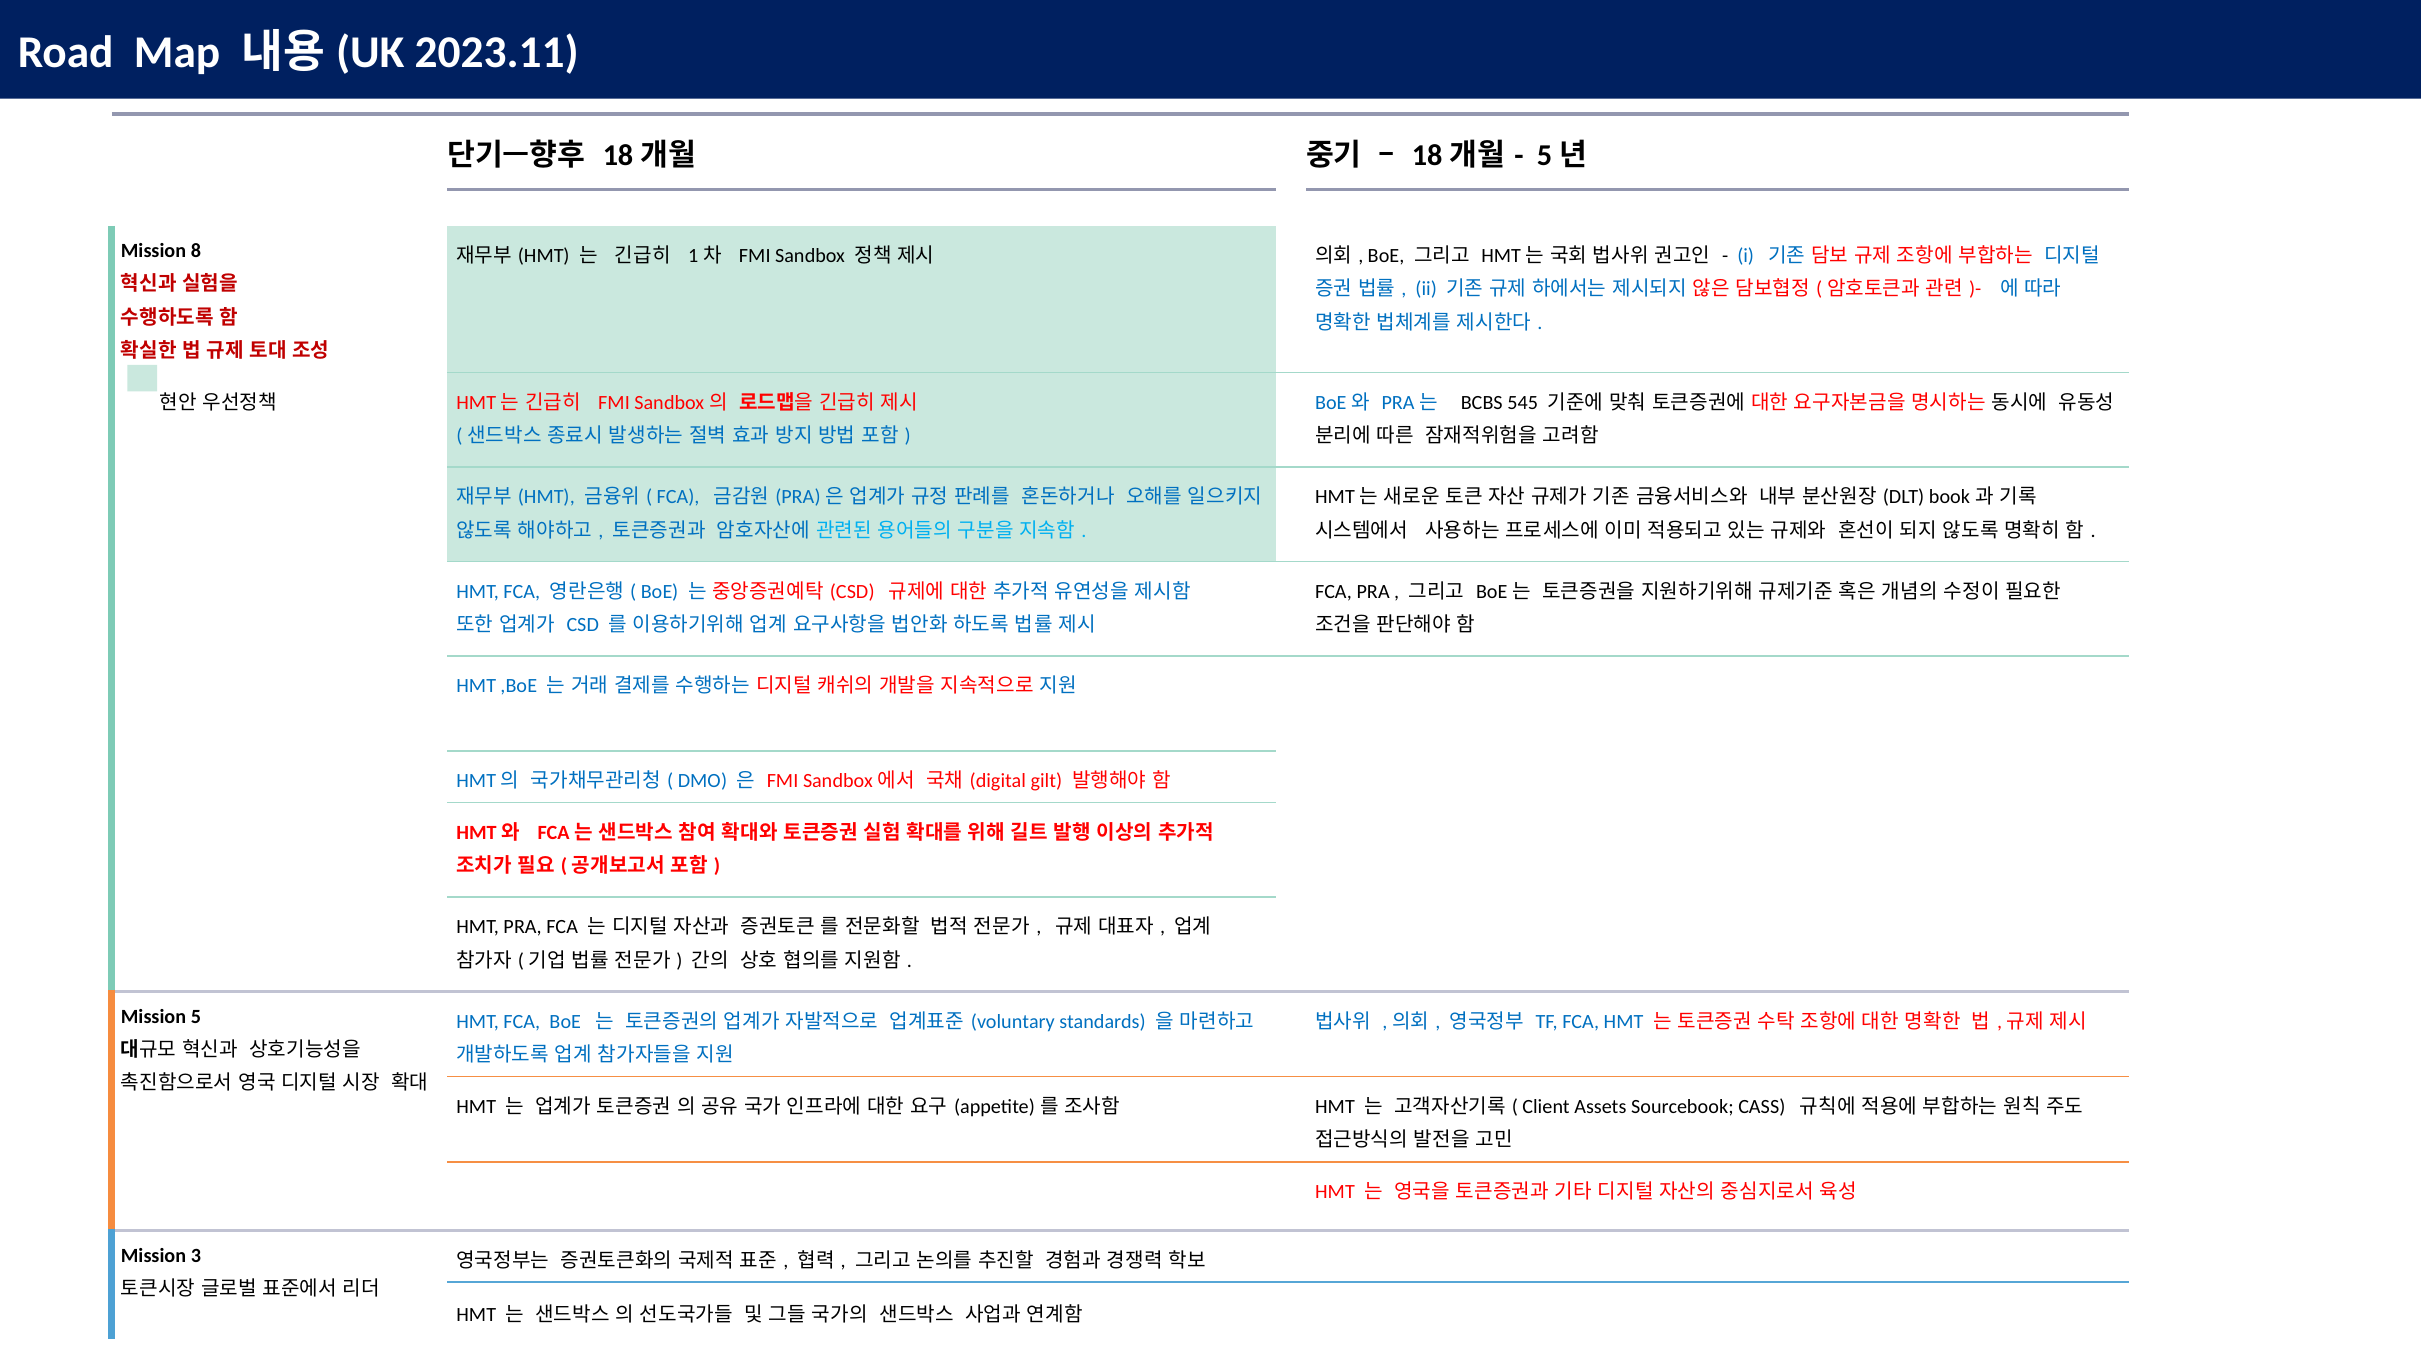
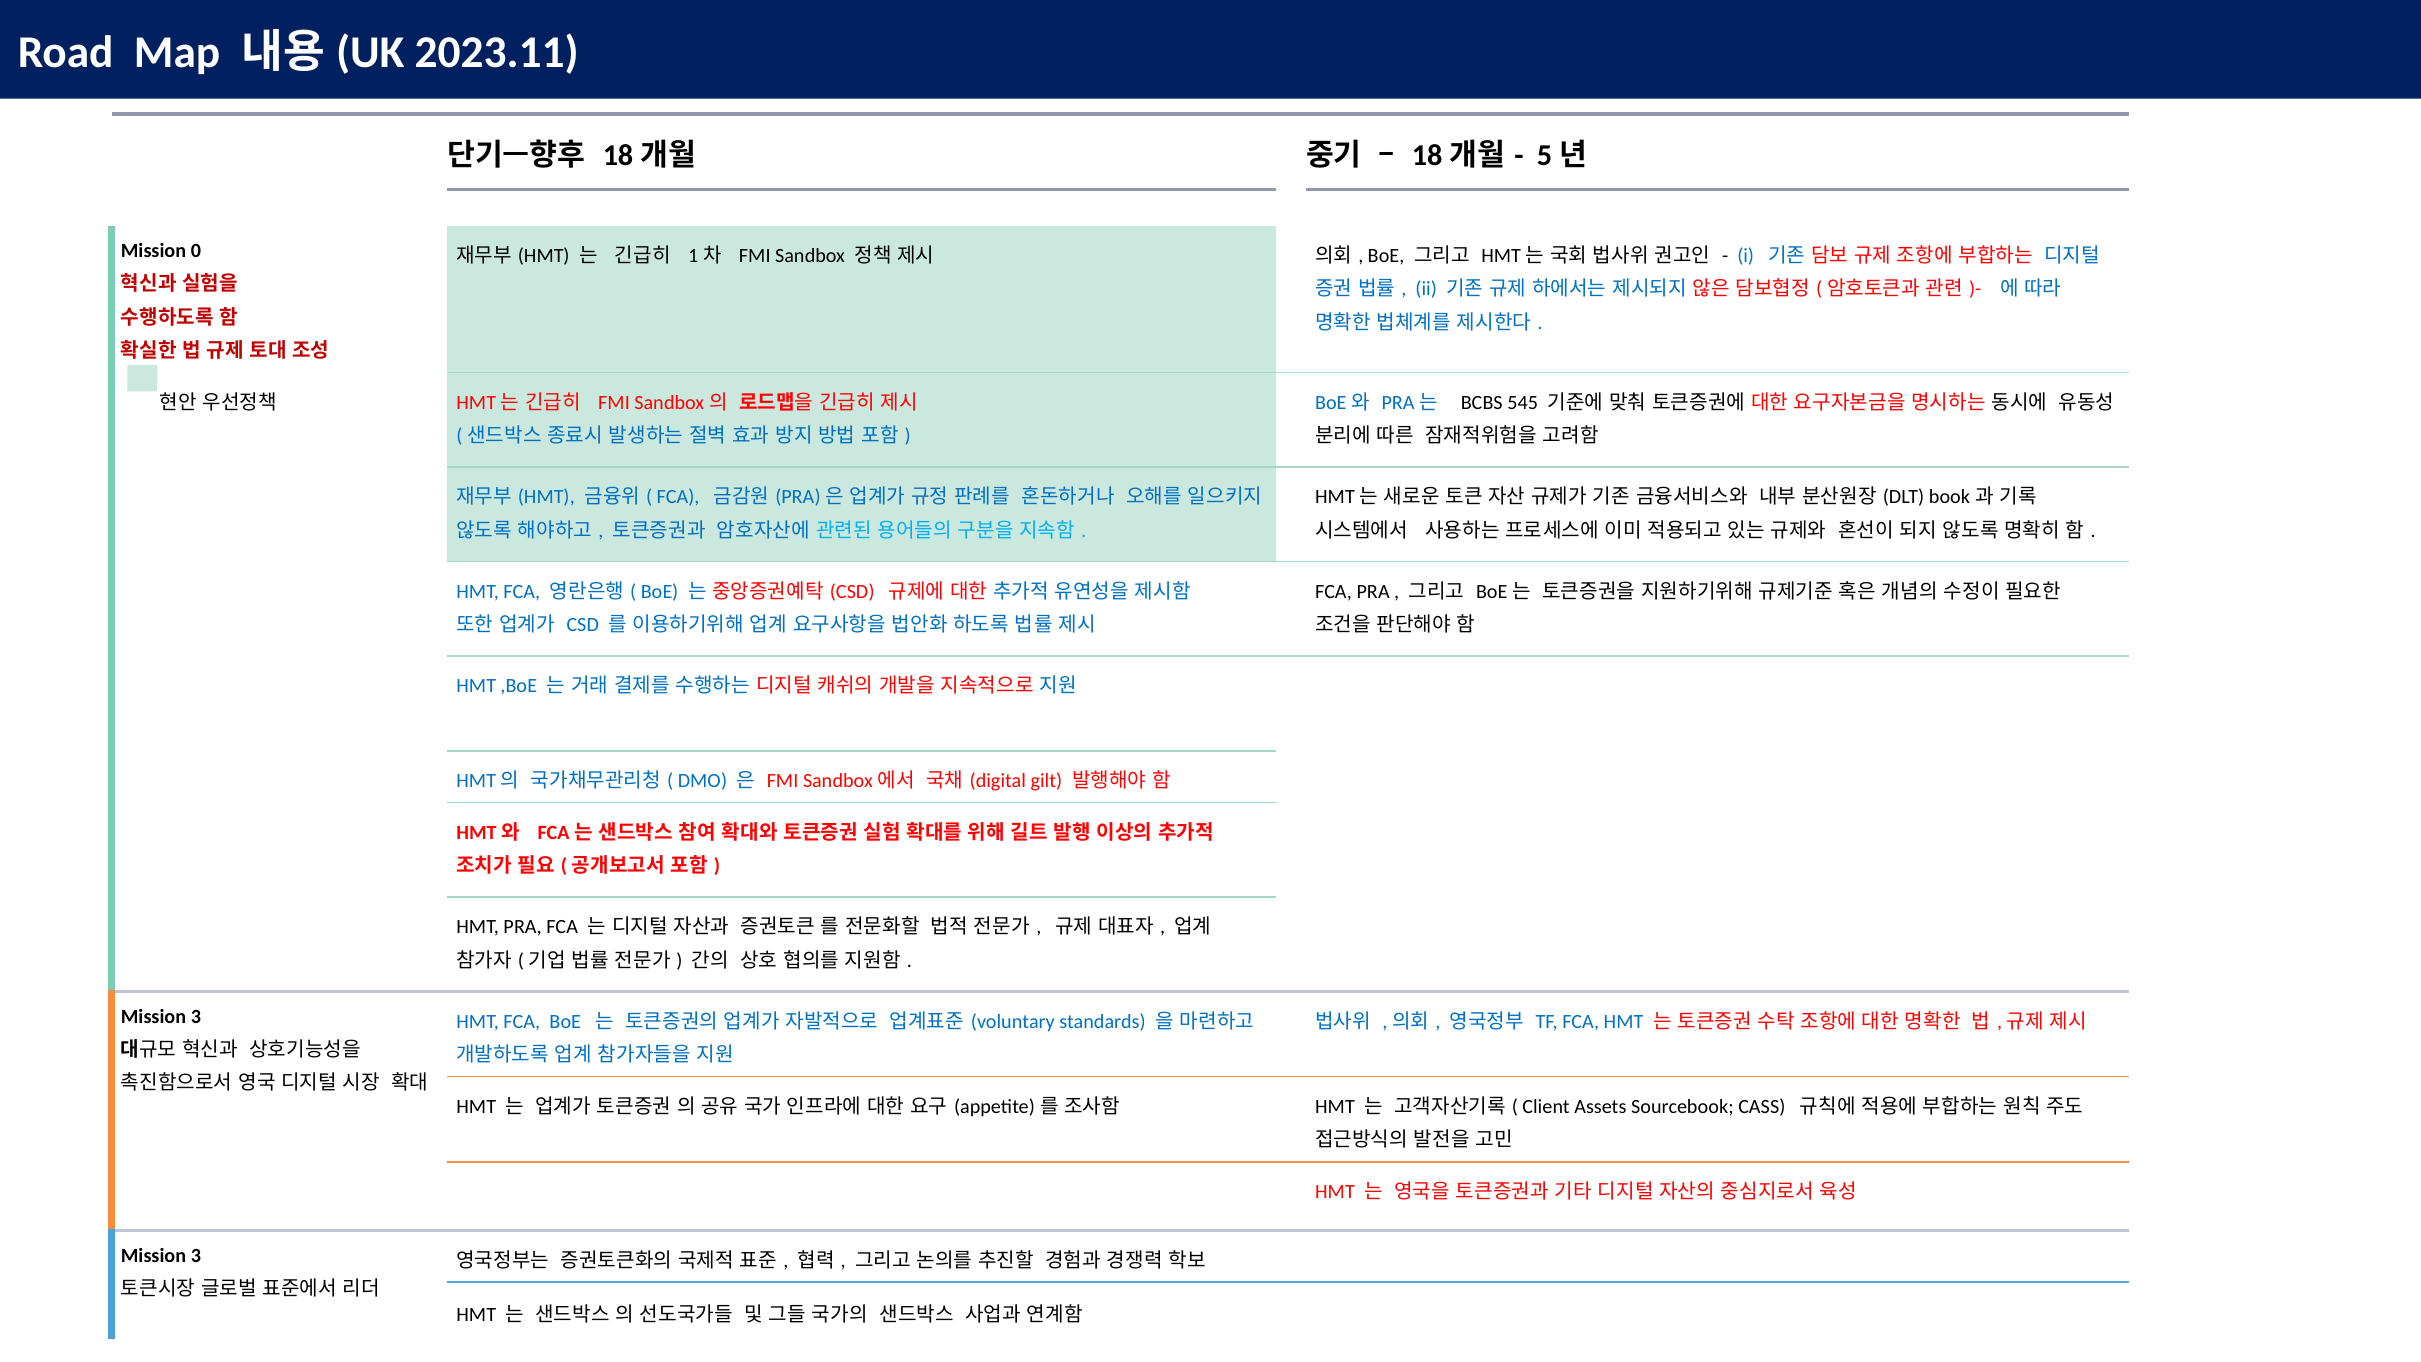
8: 8 -> 0 (196, 251)
5: 5 -> 3 (196, 1017)
